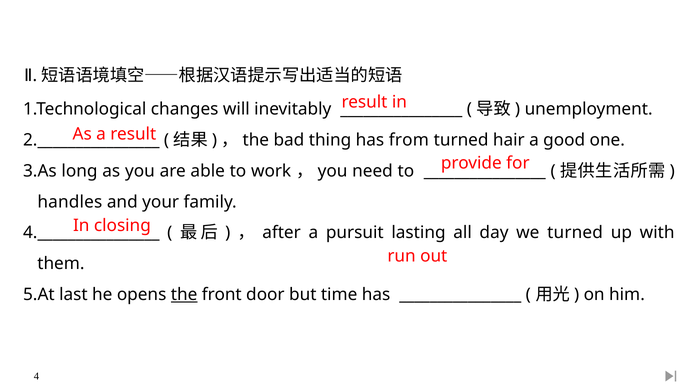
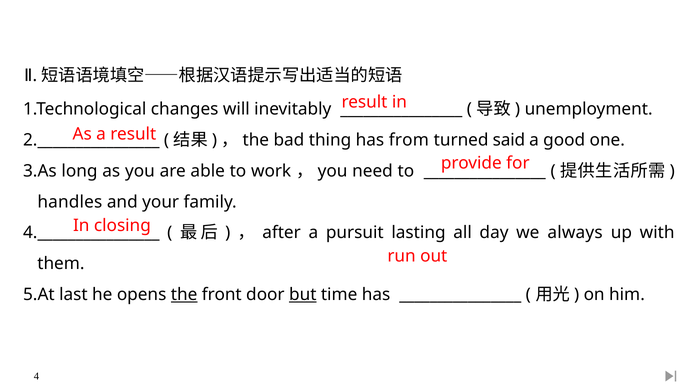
hair: hair -> said (509, 140)
we turned: turned -> always (575, 233)
but underline: none -> present (303, 295)
